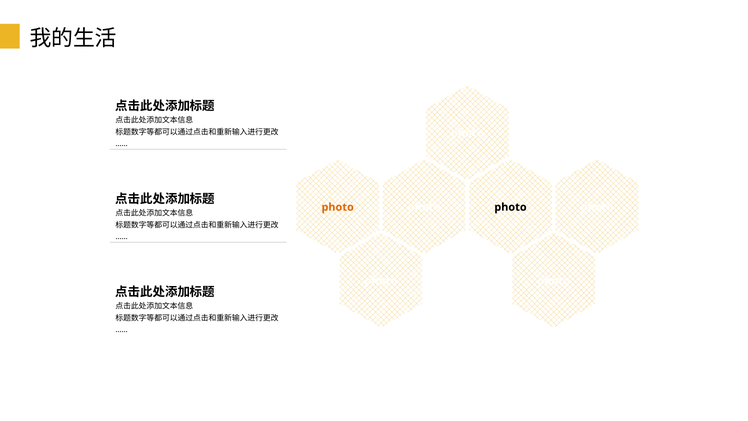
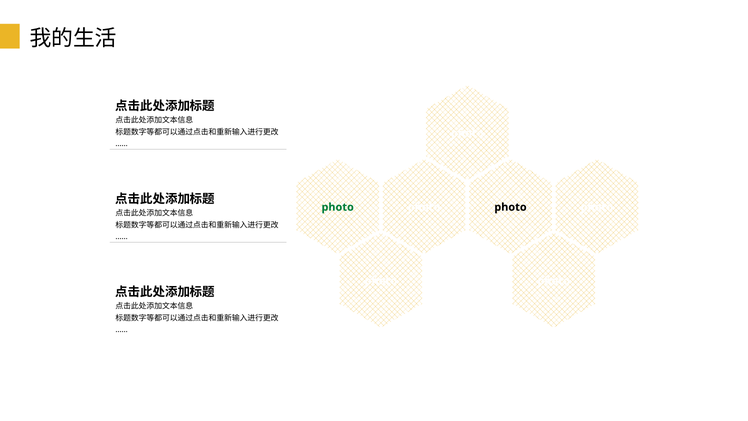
photo colour: orange -> green (338, 207)
